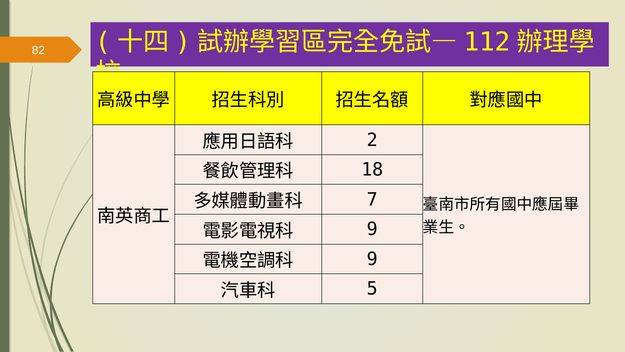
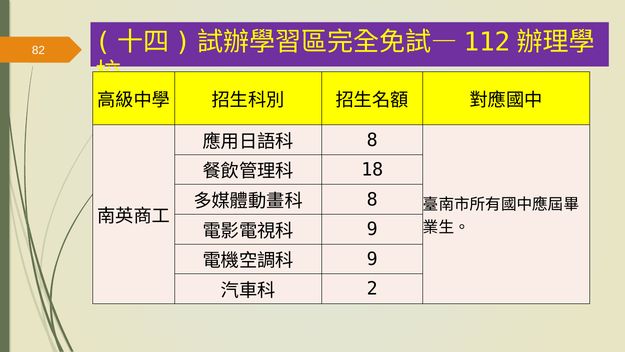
2: 2 -> 8 (372, 140)
7: 7 -> 8 (372, 199)
5: 5 -> 2 (372, 289)
